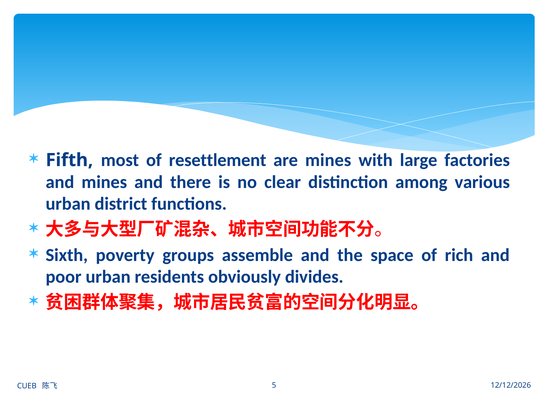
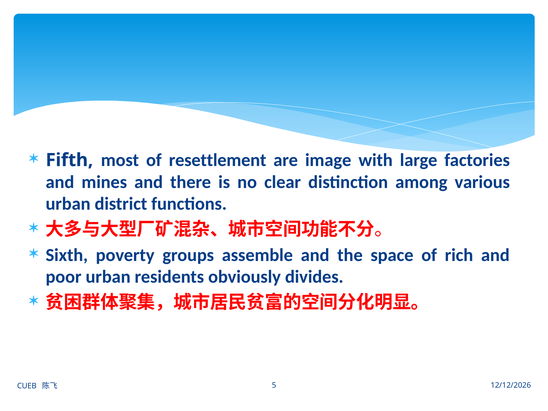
are mines: mines -> image (328, 160)
